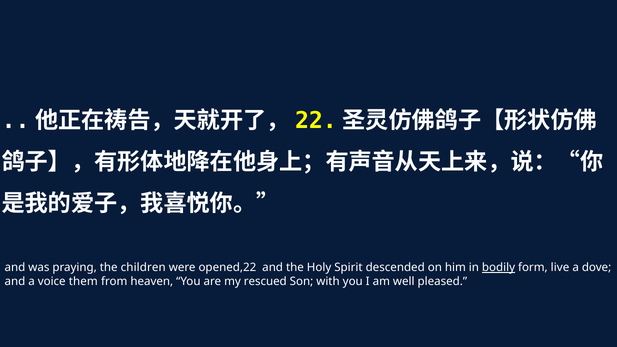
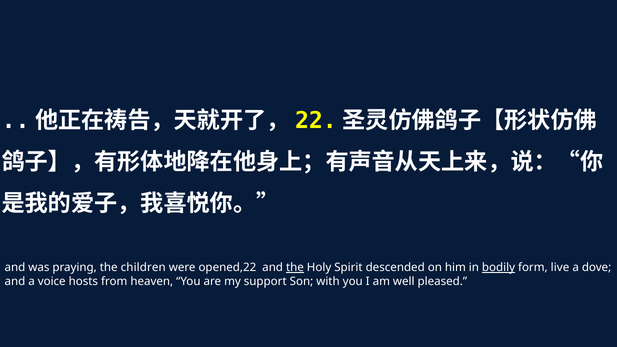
the underline: none -> present (295, 268)
them: them -> hosts (83, 281)
rescued: rescued -> support (265, 281)
